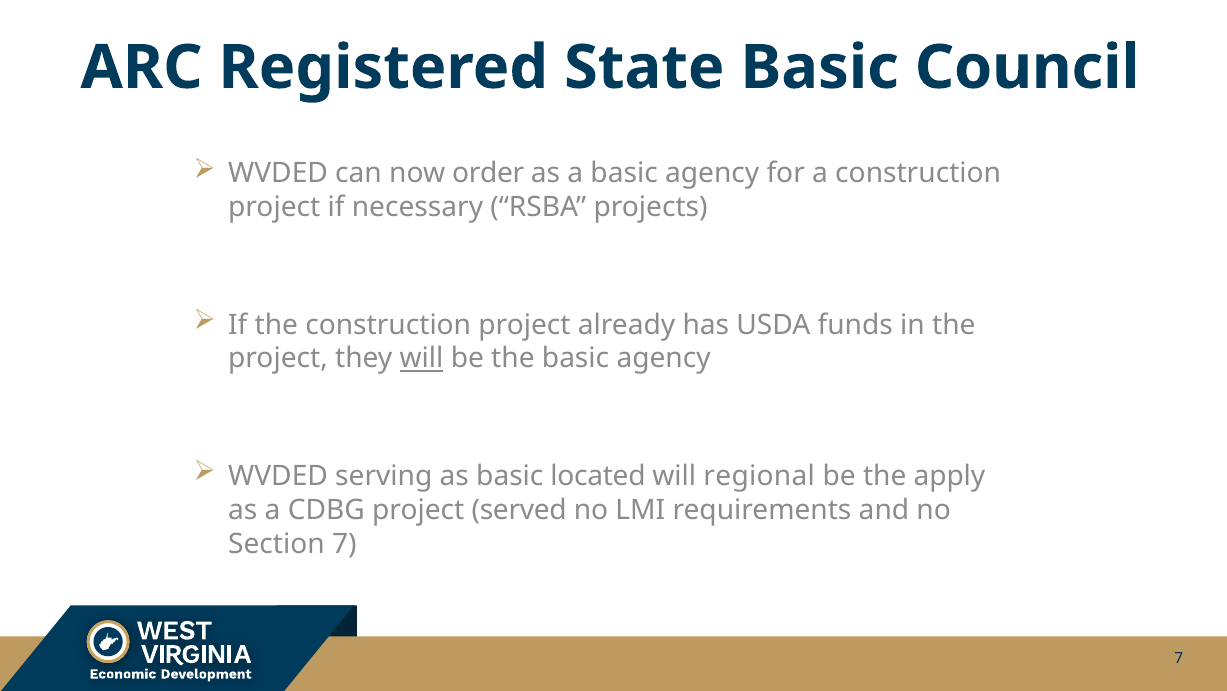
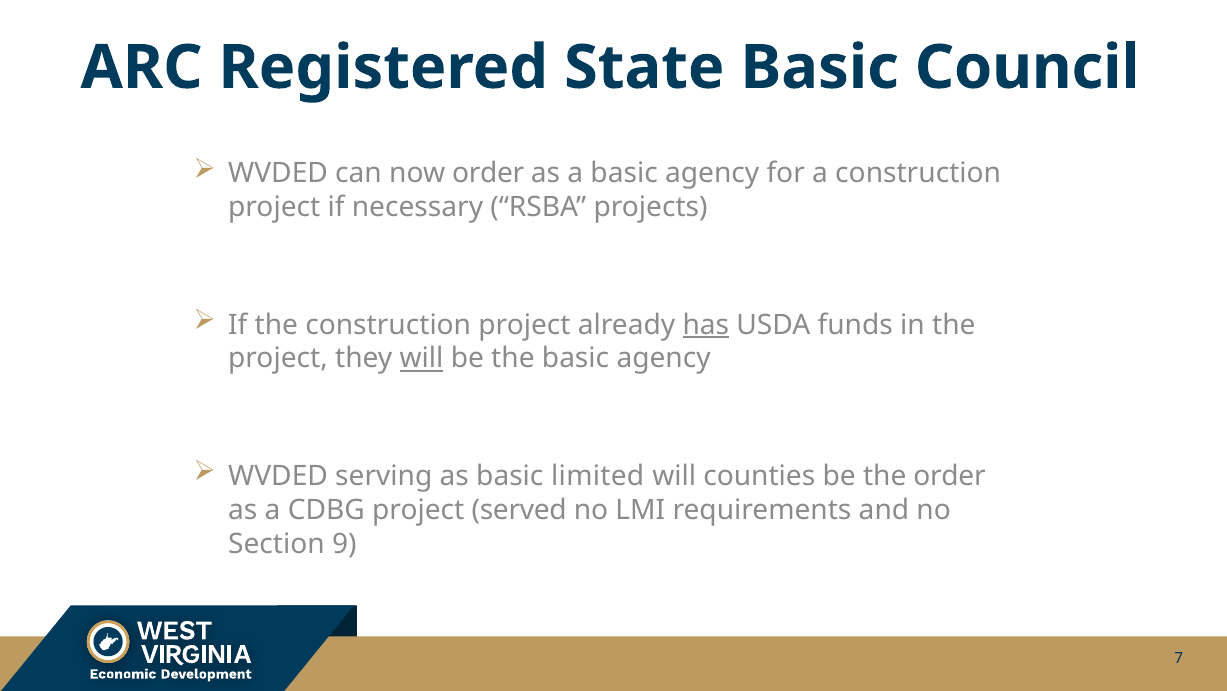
has underline: none -> present (706, 325)
located: located -> limited (598, 476)
regional: regional -> counties (759, 476)
the apply: apply -> order (950, 476)
Section 7: 7 -> 9 (344, 543)
